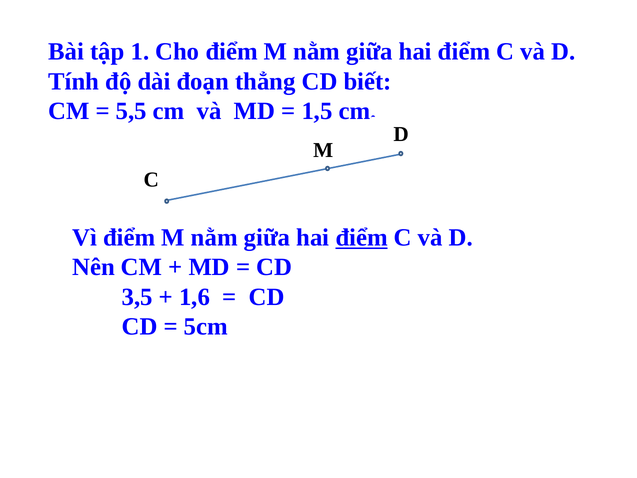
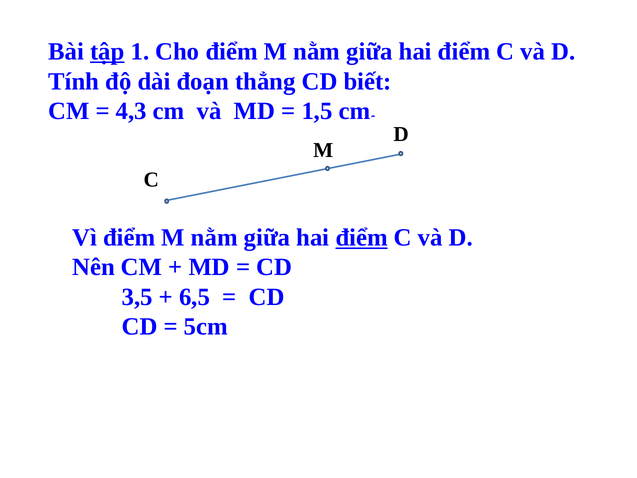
tập underline: none -> present (107, 52)
5,5: 5,5 -> 4,3 (131, 111)
1,6: 1,6 -> 6,5 (194, 297)
